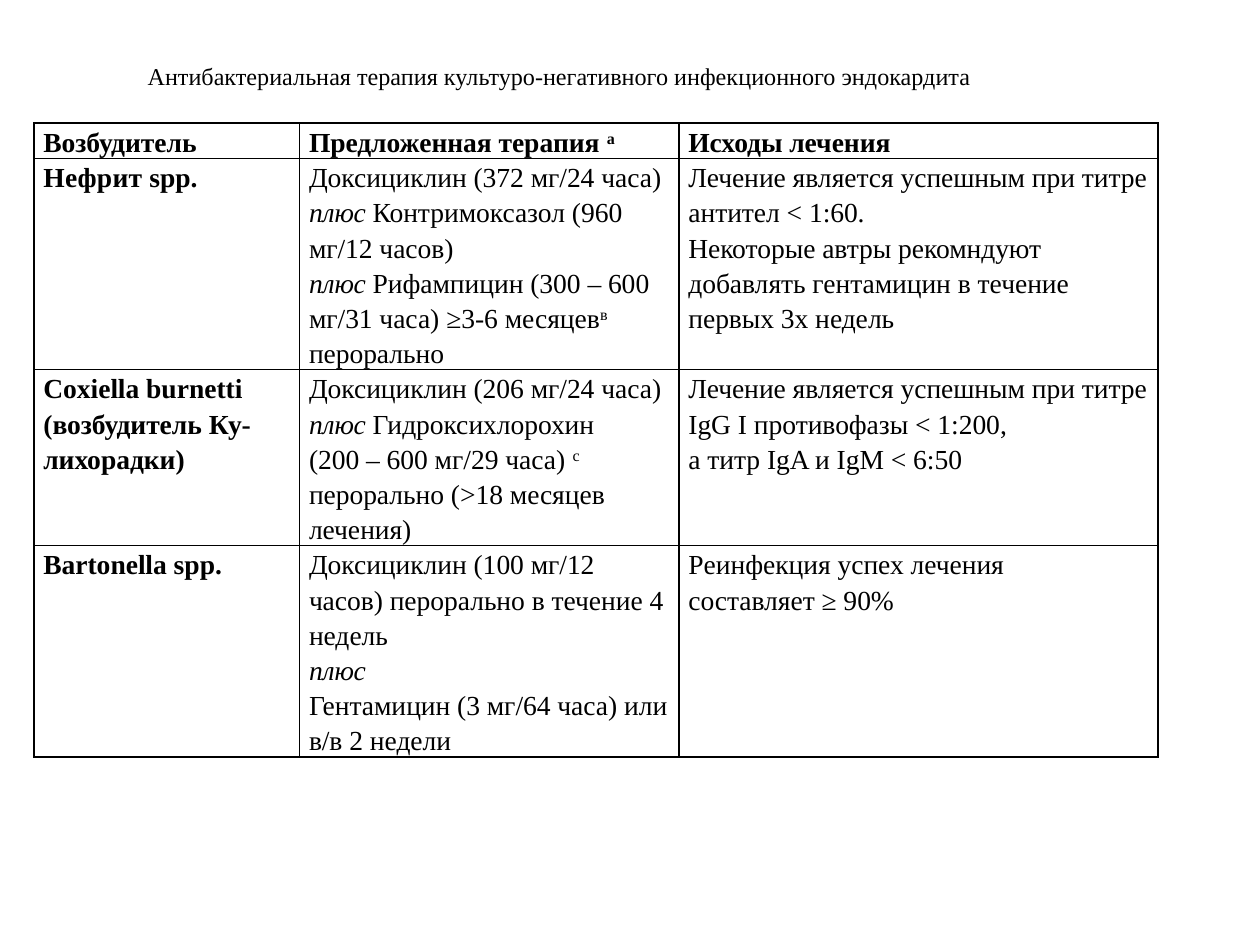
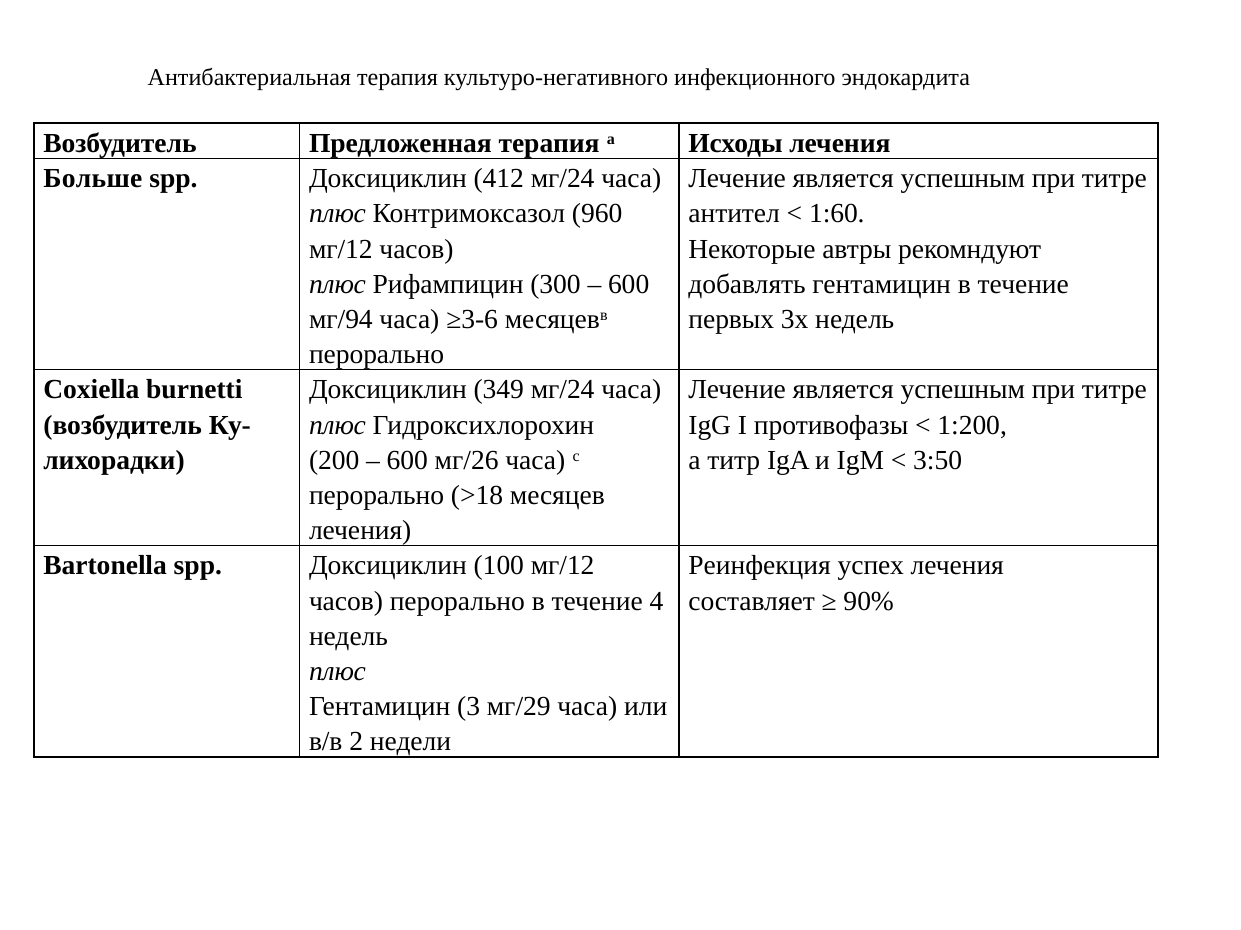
Нефрит: Нефрит -> Больше (93, 179)
372: 372 -> 412 (499, 179)
мг/31: мг/31 -> мг/94 (341, 320)
206: 206 -> 349 (499, 390)
мг/29: мг/29 -> мг/26 (467, 461)
6:50: 6:50 -> 3:50 (938, 461)
мг/64: мг/64 -> мг/29 (519, 707)
